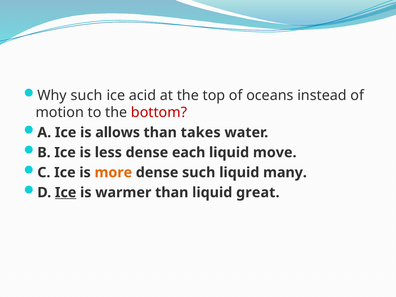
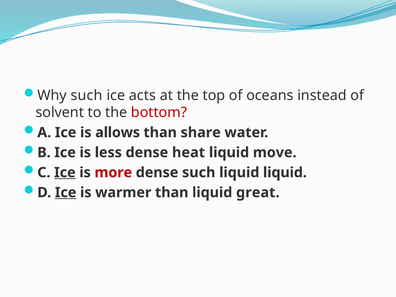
acid: acid -> acts (142, 95)
motion: motion -> solvent (60, 112)
takes: takes -> share (201, 132)
each: each -> heat (189, 152)
Ice underline: none -> present (65, 172)
more colour: orange -> red (113, 172)
liquid many: many -> liquid (285, 172)
